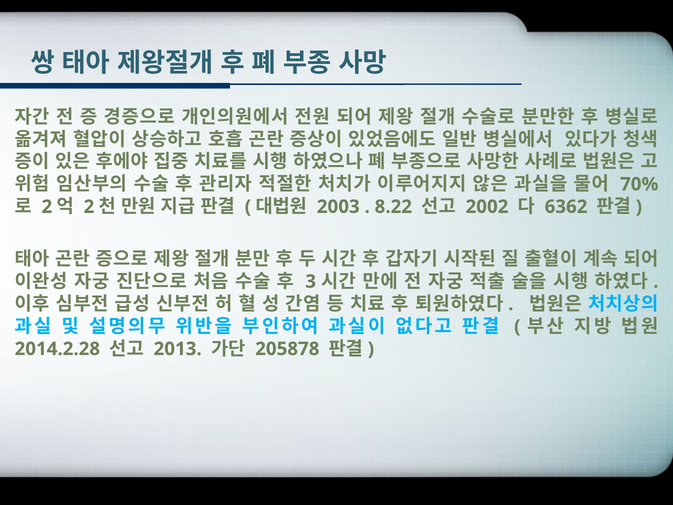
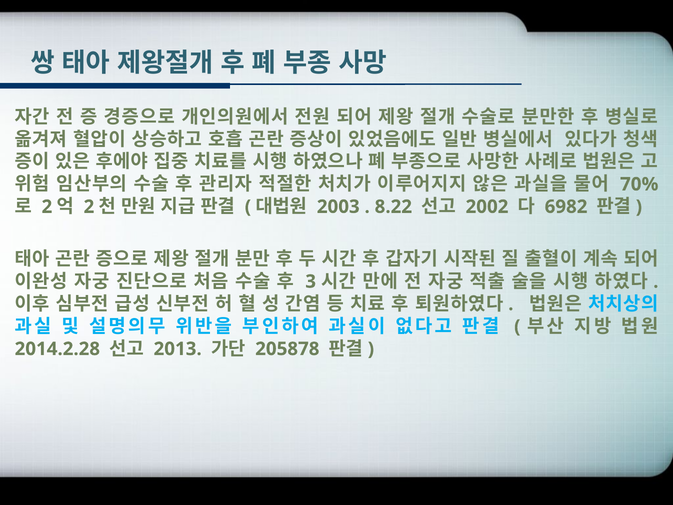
6362: 6362 -> 6982 (566, 207)
